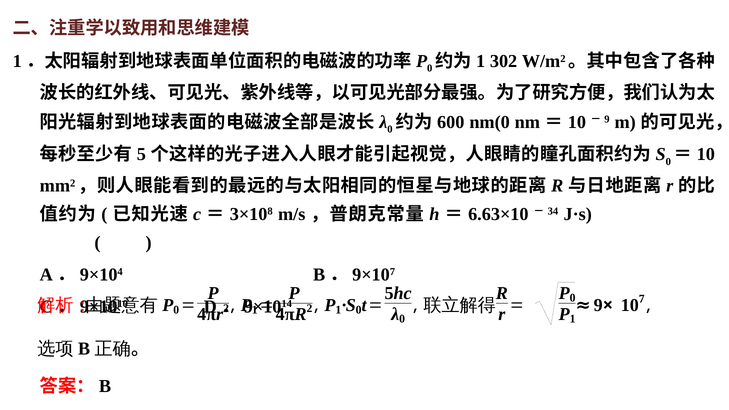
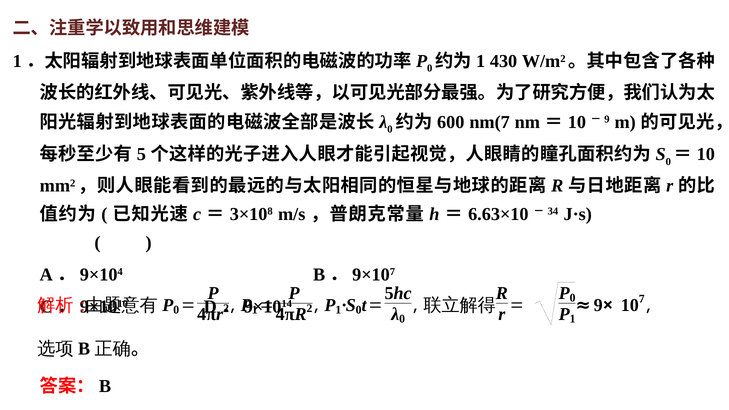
302: 302 -> 430 (504, 61)
nm(0: nm(0 -> nm(7 (490, 122)
